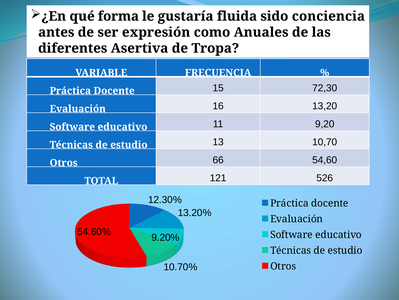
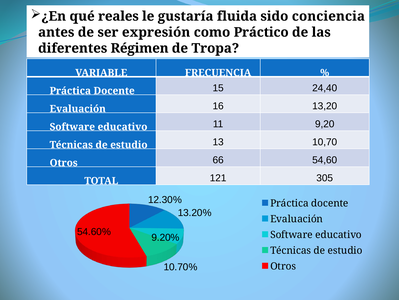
forma: forma -> reales (118, 16)
Anuales: Anuales -> Práctico (261, 32)
Asertiva: Asertiva -> Régimen (140, 48)
72,30: 72,30 -> 24,40 (325, 88)
526: 526 -> 305 (325, 178)
